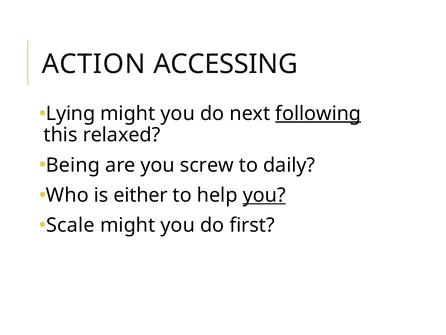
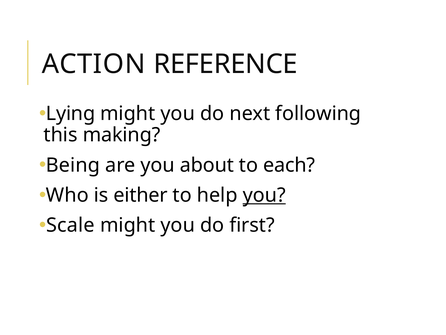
ACCESSING: ACCESSING -> REFERENCE (226, 64)
following underline: present -> none (318, 113)
relaxed: relaxed -> making (122, 135)
screw: screw -> about (207, 165)
daily: daily -> each (289, 165)
